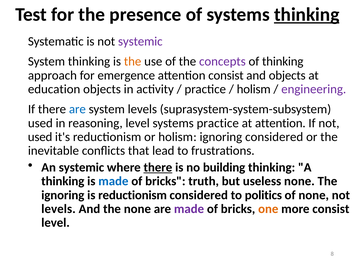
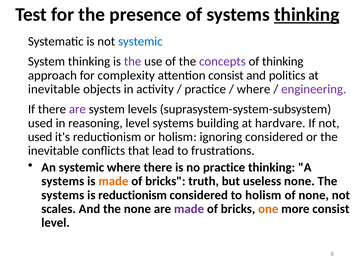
systemic colour: purple -> blue (140, 41)
the colour: orange -> purple (133, 62)
emergence: emergence -> complexity (126, 75)
and objects: objects -> politics (287, 75)
education: education -> inevitable (54, 89)
holism: holism -> where (254, 89)
are colour: blue -> purple (77, 109)
systems practice: practice -> building (218, 123)
at attention: attention -> hardvare (280, 123)
there underline: present -> none (158, 168)
no building: building -> practice (224, 168)
thinking: thinking -> systems (63, 181)
made colour: blue -> orange (113, 181)
ignoring: ignoring -> systems (63, 195)
to politics: politics -> holism (263, 195)
levels: levels -> scales (59, 209)
